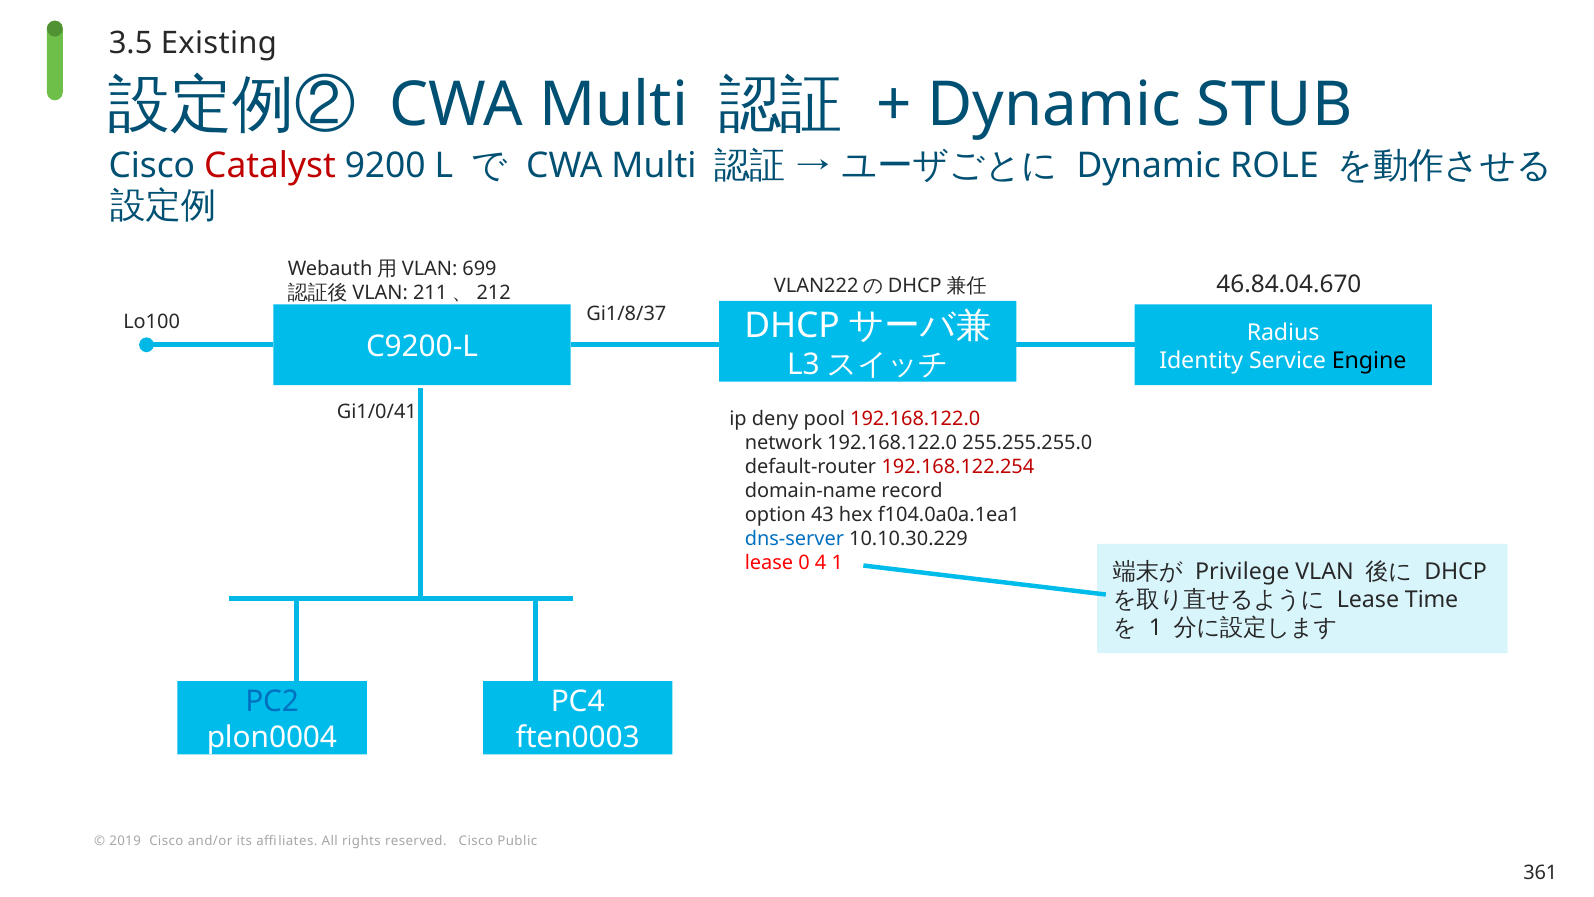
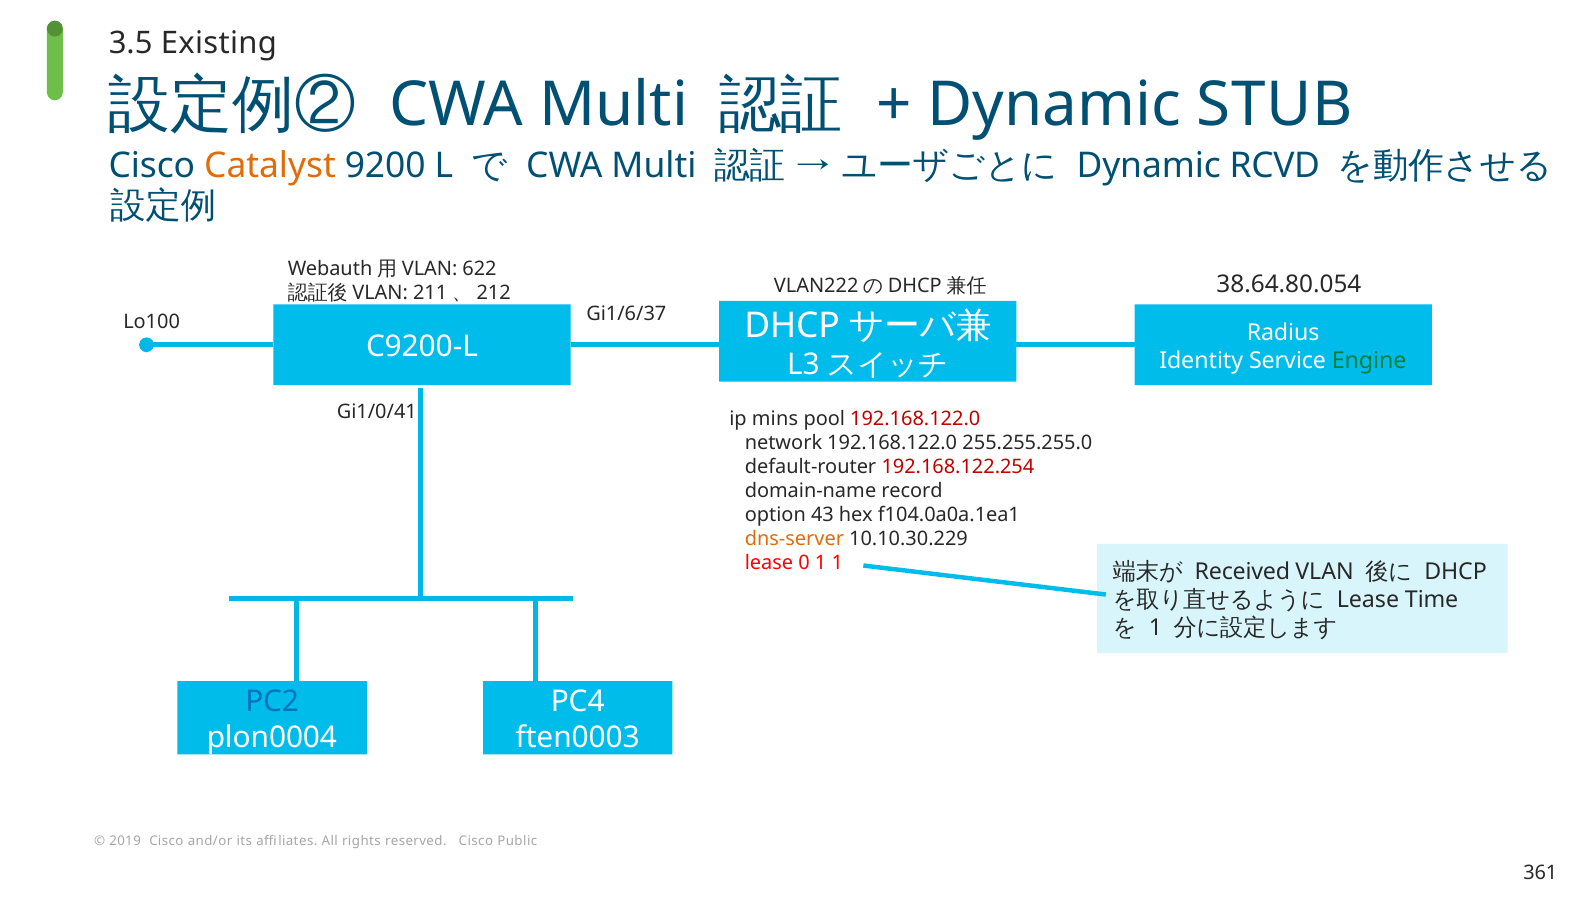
Catalyst colour: red -> orange (270, 166)
ROLE: ROLE -> RCVD (1275, 166)
699: 699 -> 622 (480, 268)
46.84.04.670: 46.84.04.670 -> 38.64.80.054 (1289, 284)
Gi1/8/37: Gi1/8/37 -> Gi1/6/37 (626, 314)
Engine colour: black -> green (1369, 360)
deny: deny -> mins (775, 419)
dns-server colour: blue -> orange (794, 538)
0 4: 4 -> 1 (821, 562)
Privilege: Privilege -> Received (1242, 572)
